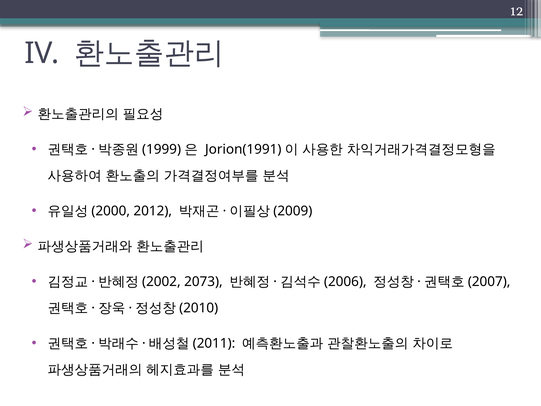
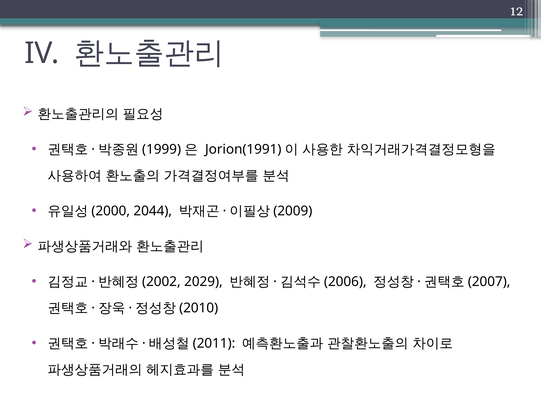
2012: 2012 -> 2044 (153, 211)
2073: 2073 -> 2029 (203, 281)
